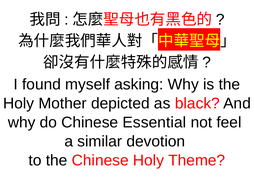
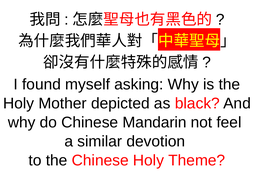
Essential: Essential -> Mandarin (154, 123)
